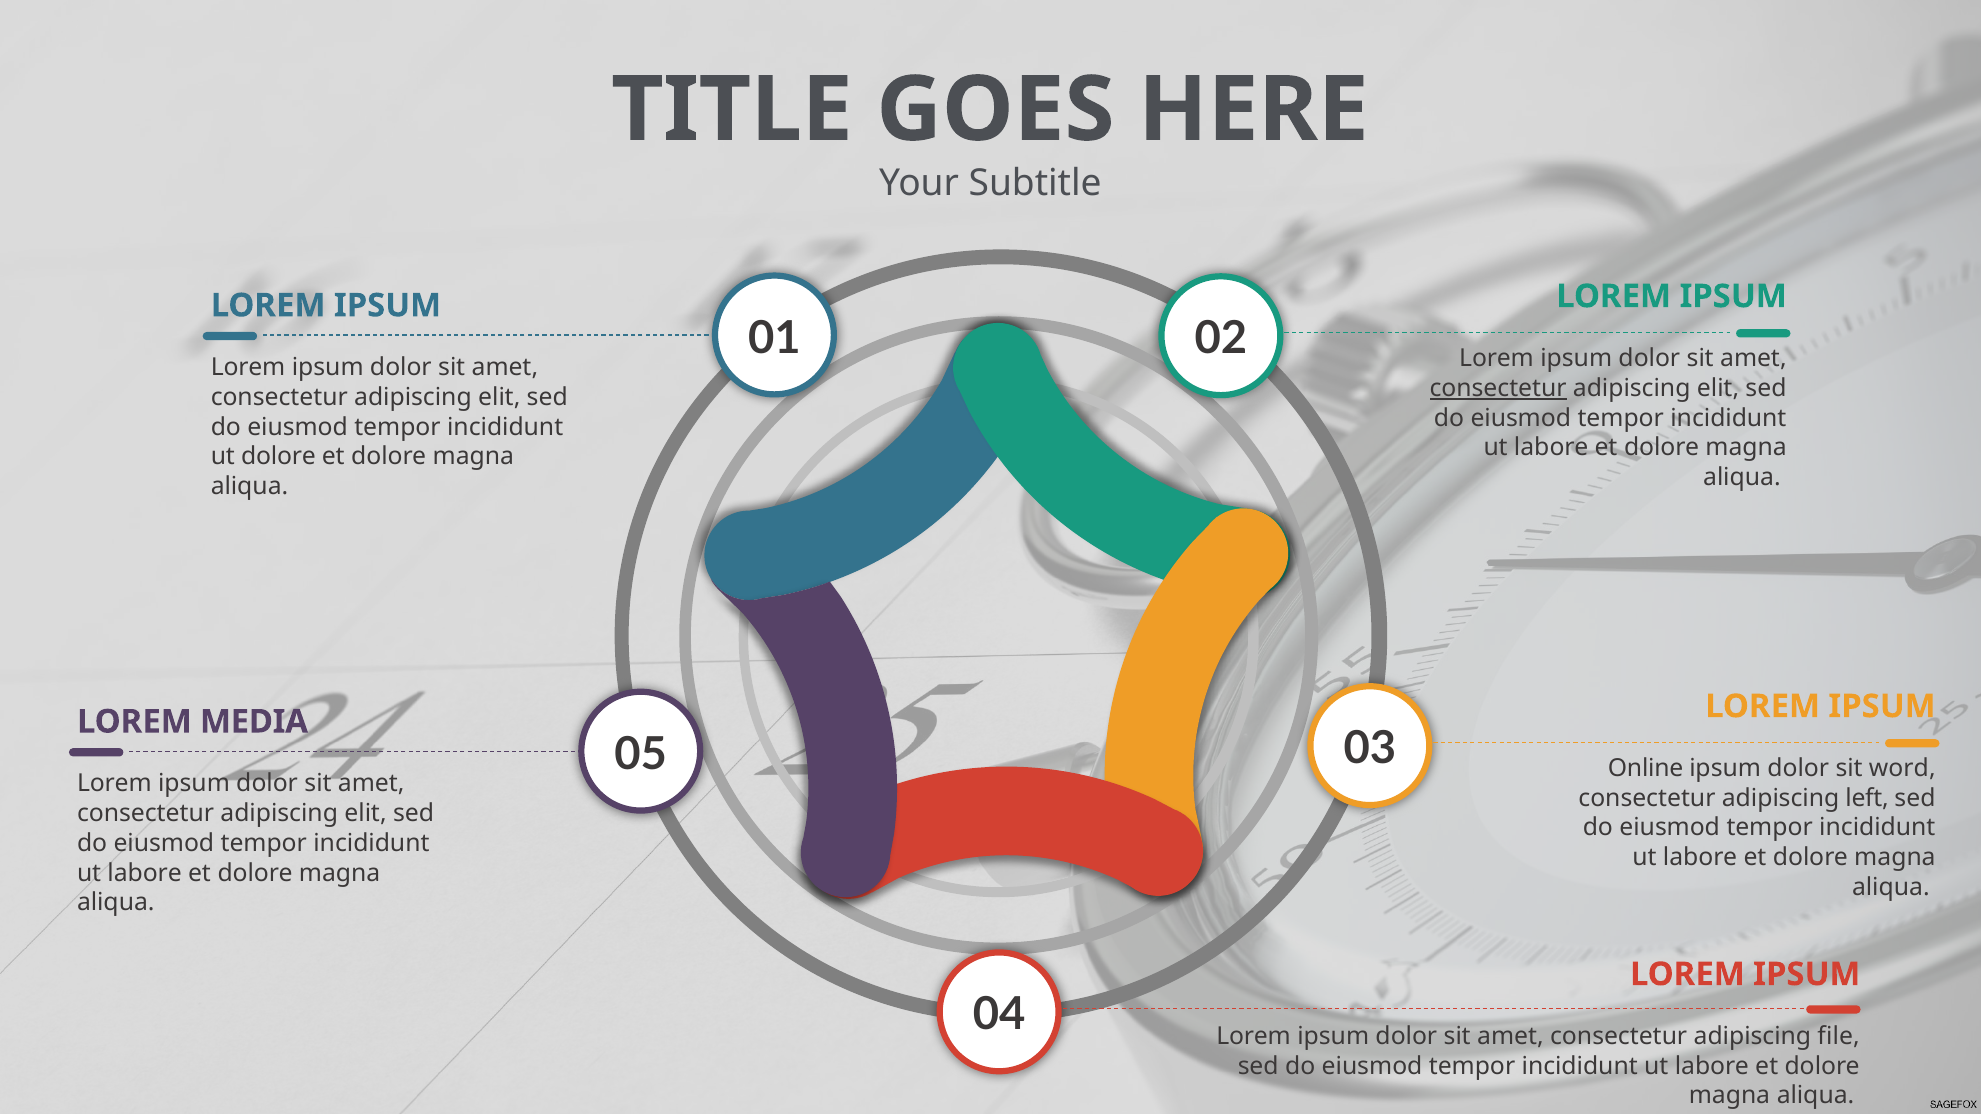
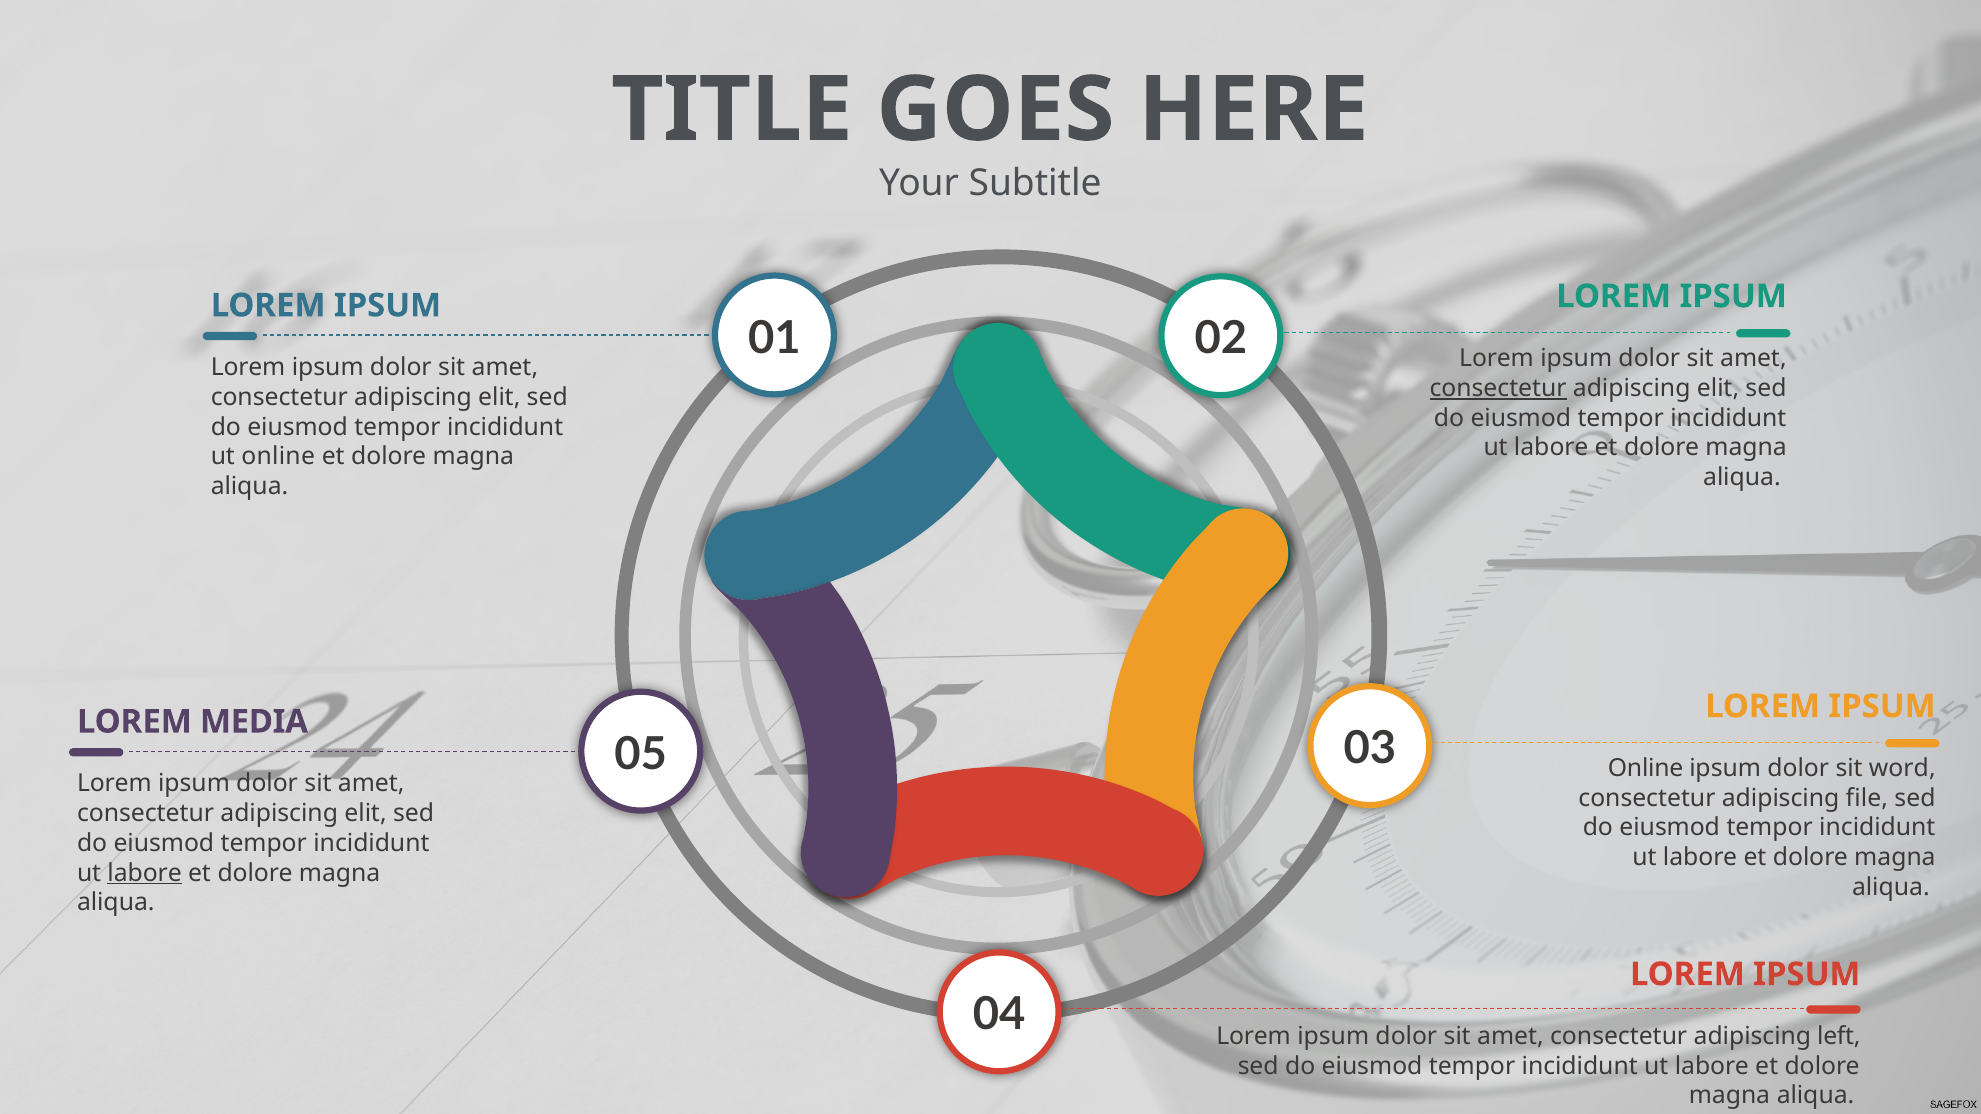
ut dolore: dolore -> online (278, 457)
left: left -> file (1867, 798)
labore underline: none -> present (145, 873)
file: file -> left (1839, 1037)
